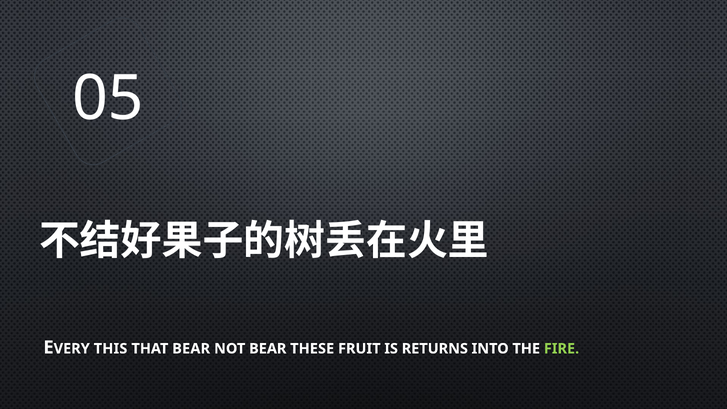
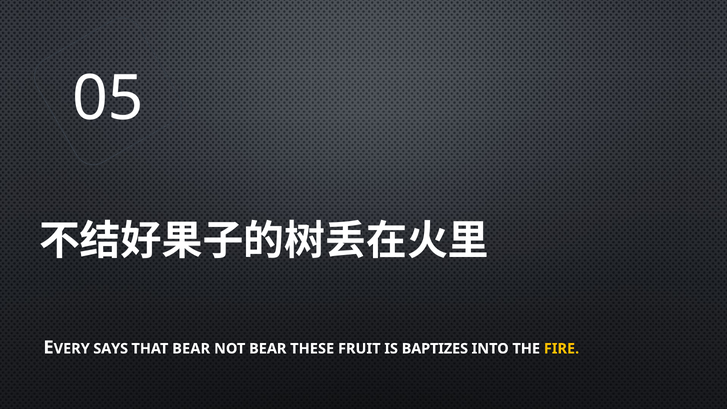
THIS: THIS -> SAYS (111, 349)
RETURNS: RETURNS -> BAPTIZES (435, 349)
FIRE colour: light green -> yellow (561, 349)
